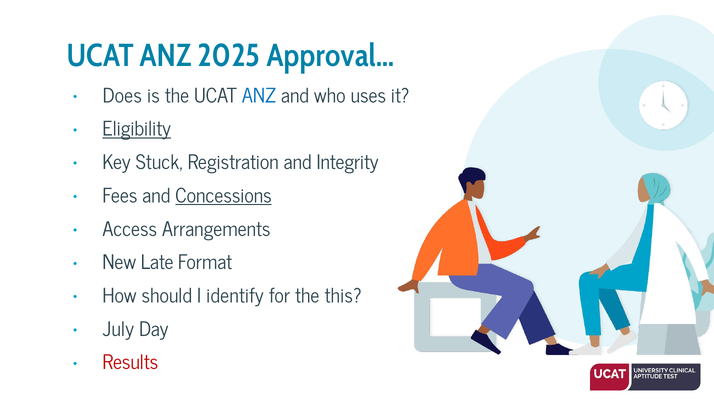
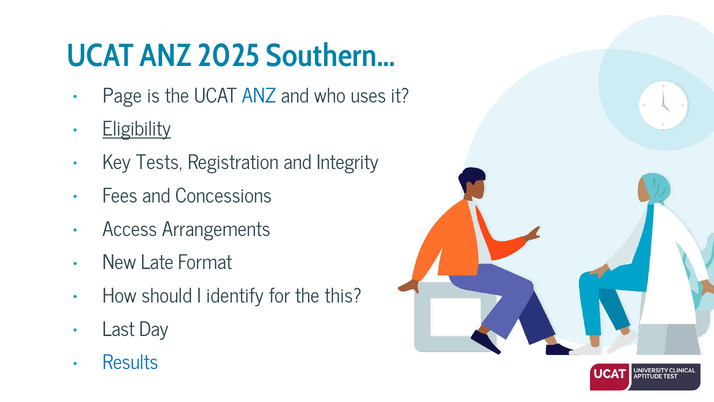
Approval…: Approval… -> Southern… (331, 56)
Does: Does -> Page (122, 96)
Stuck: Stuck -> Tests (159, 163)
Concessions underline: present -> none (223, 196)
July: July -> Last (118, 329)
Results colour: red -> blue (130, 363)
